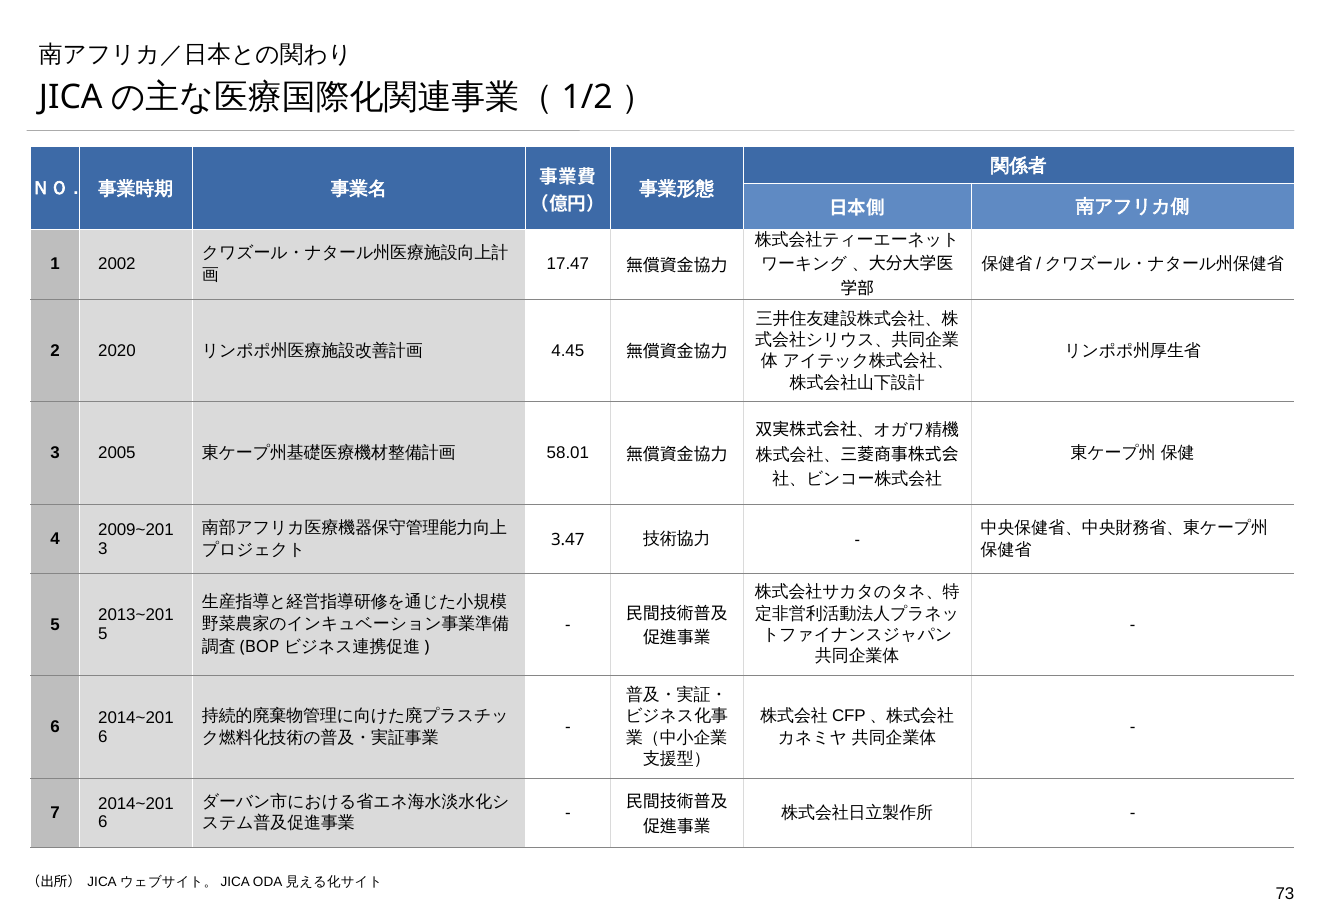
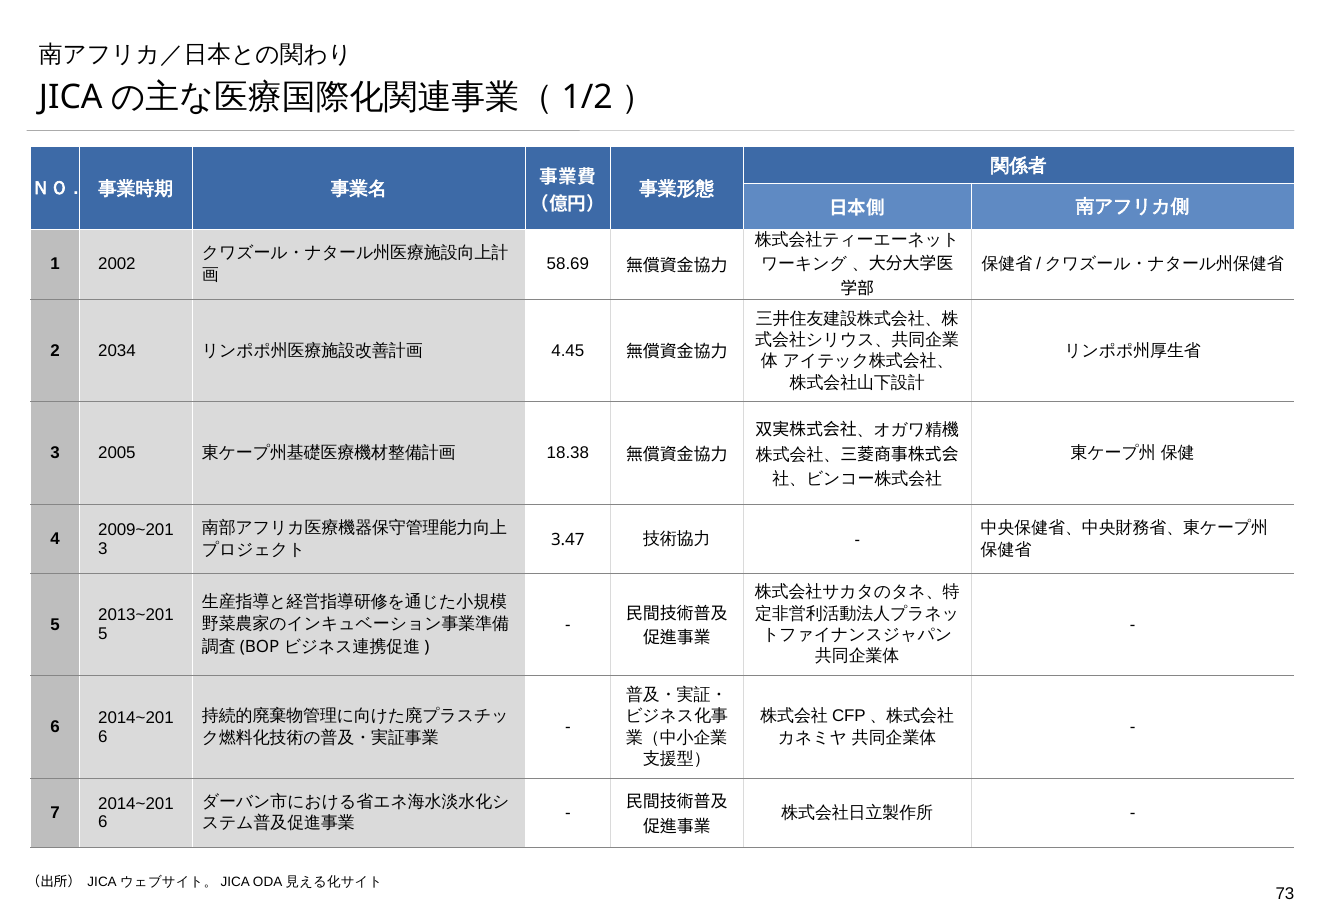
17.47: 17.47 -> 58.69 (568, 264)
2020: 2020 -> 2034 (117, 351)
58.01: 58.01 -> 18.38 (568, 454)
